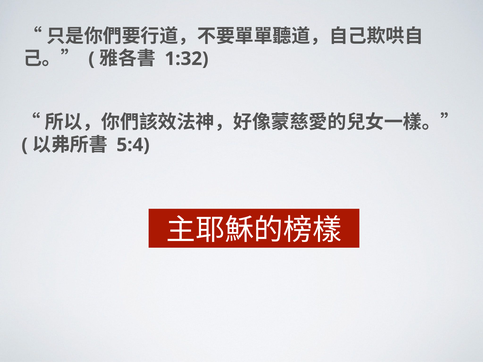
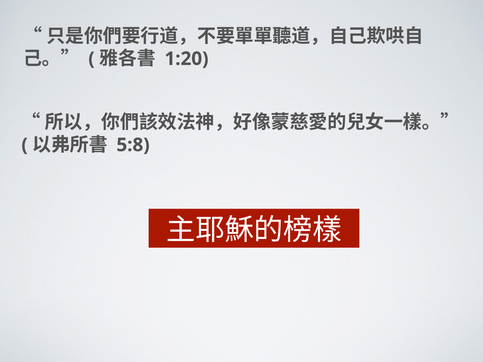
1:32: 1:32 -> 1:20 (187, 59)
5:4: 5:4 -> 5:8 (133, 145)
